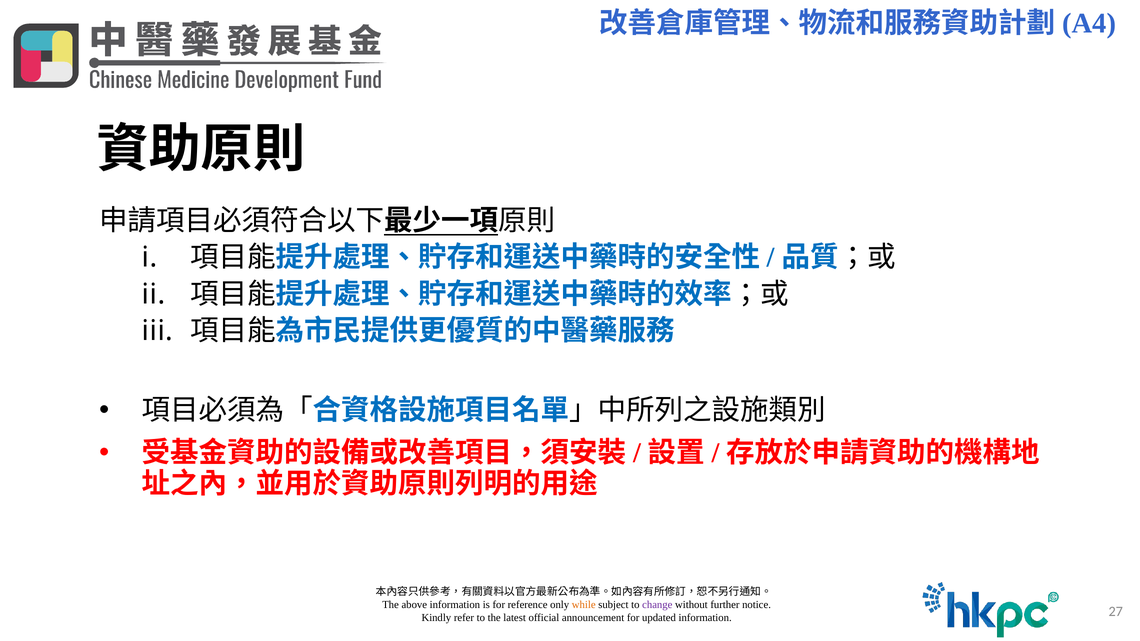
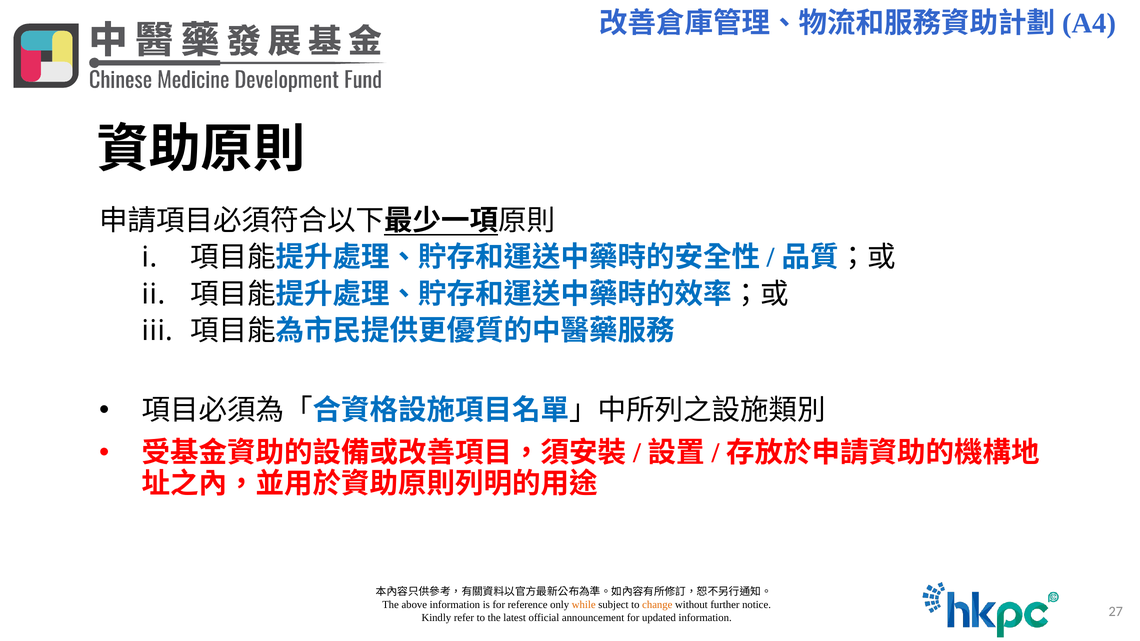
change colour: purple -> orange (657, 605)
